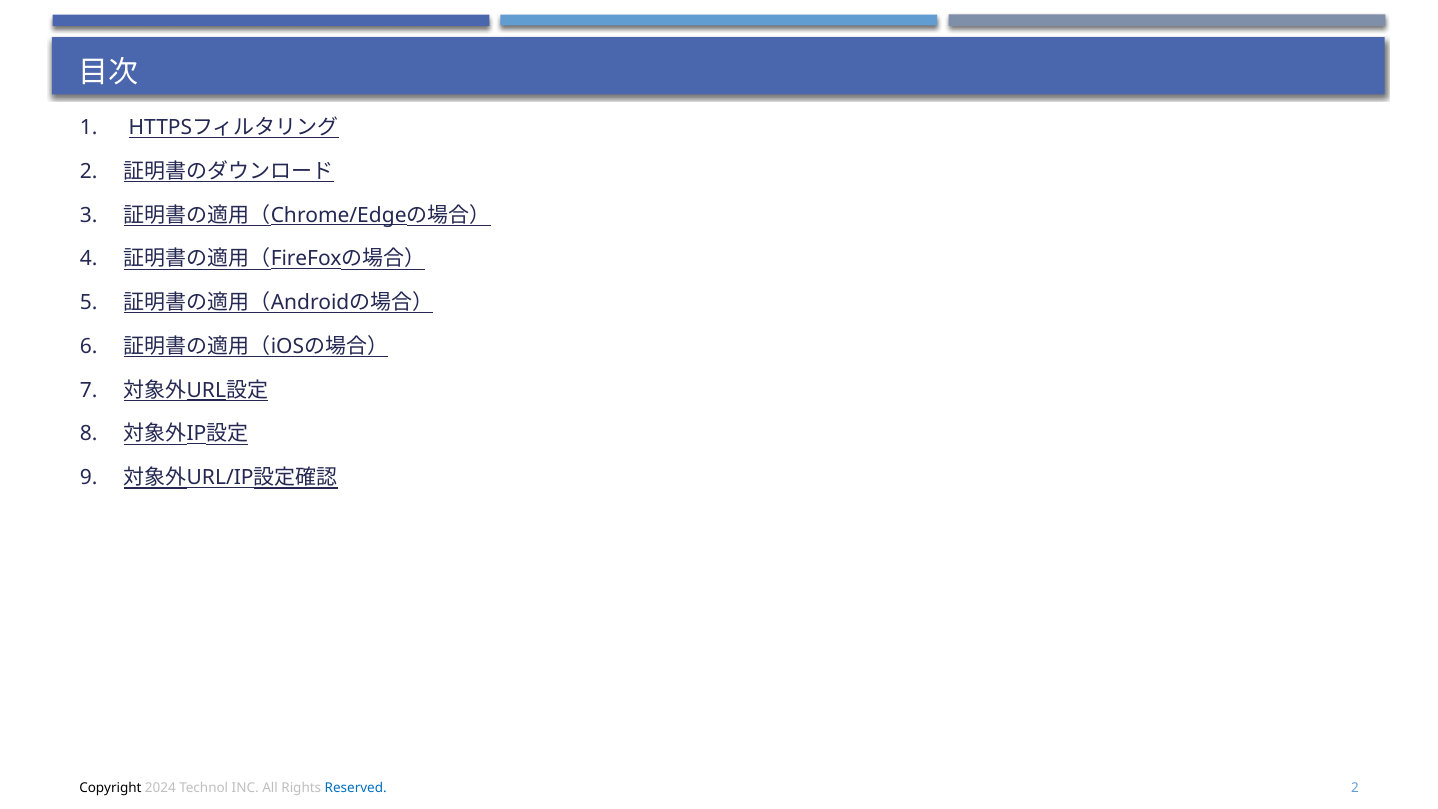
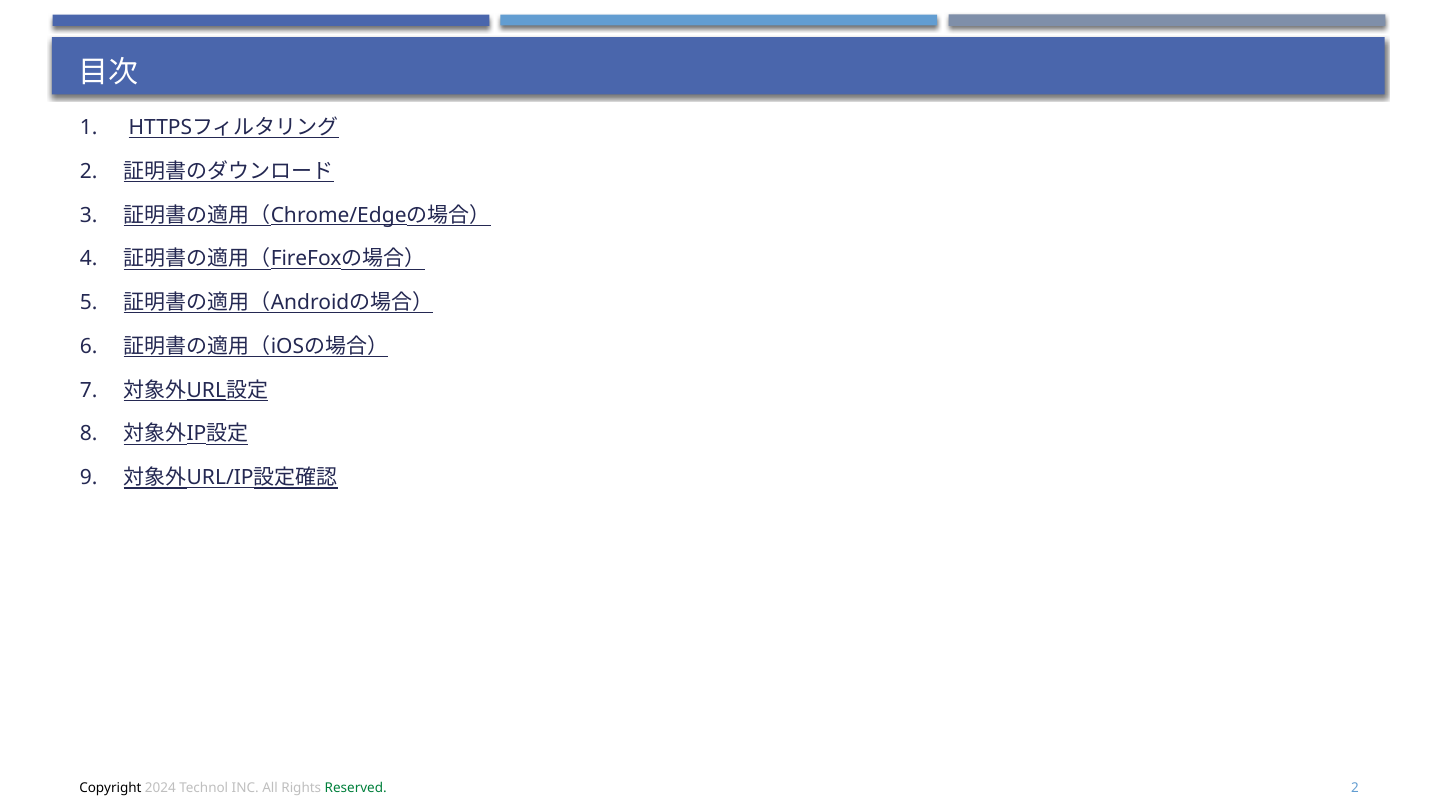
Reserved colour: blue -> green (356, 788)
